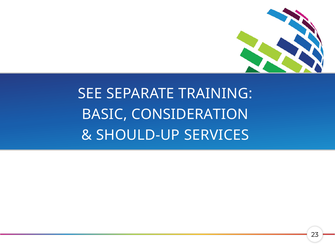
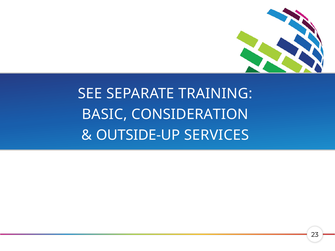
SHOULD-UP: SHOULD-UP -> OUTSIDE-UP (138, 135)
